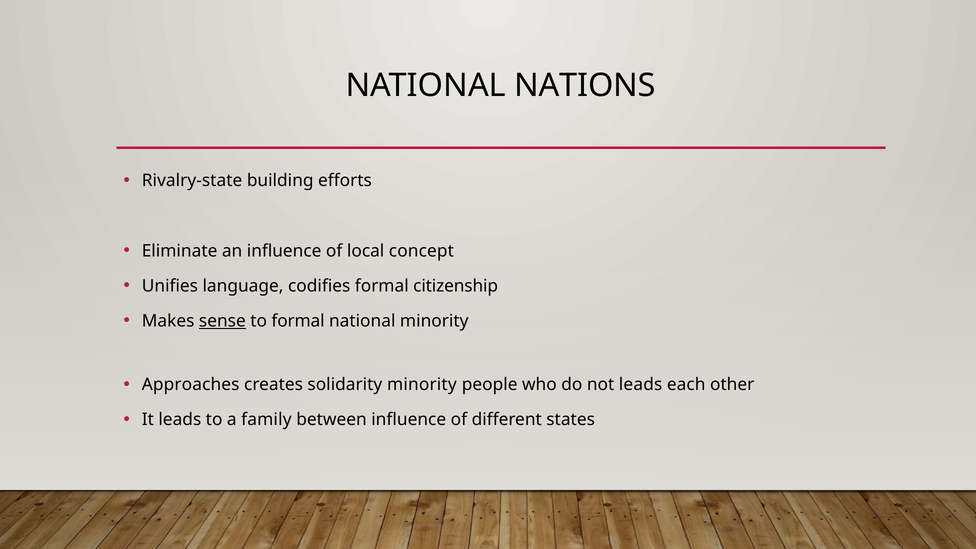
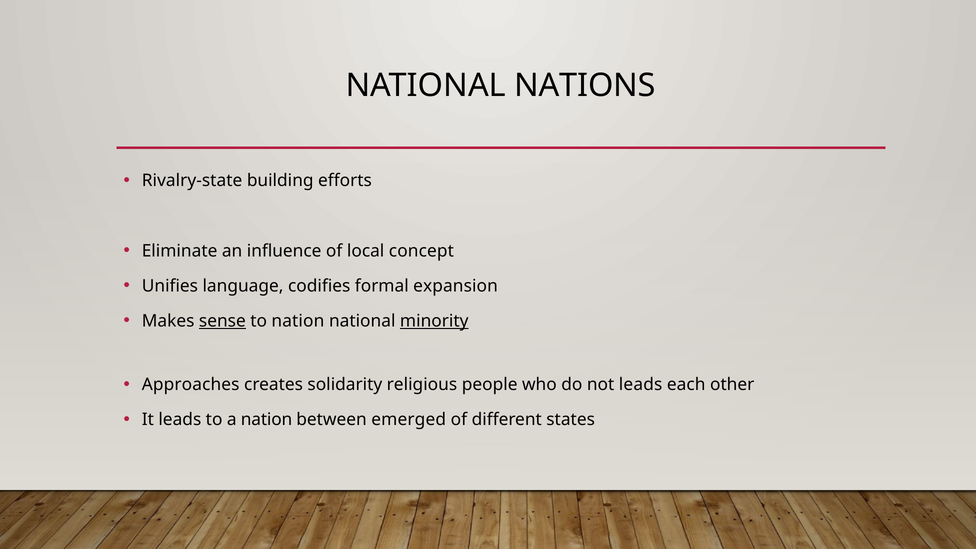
citizenship: citizenship -> expansion (456, 286)
to formal: formal -> nation (298, 321)
minority underline: none -> present (434, 321)
solidarity minority: minority -> religious (422, 385)
a family: family -> nation (267, 420)
between influence: influence -> emerged (409, 420)
